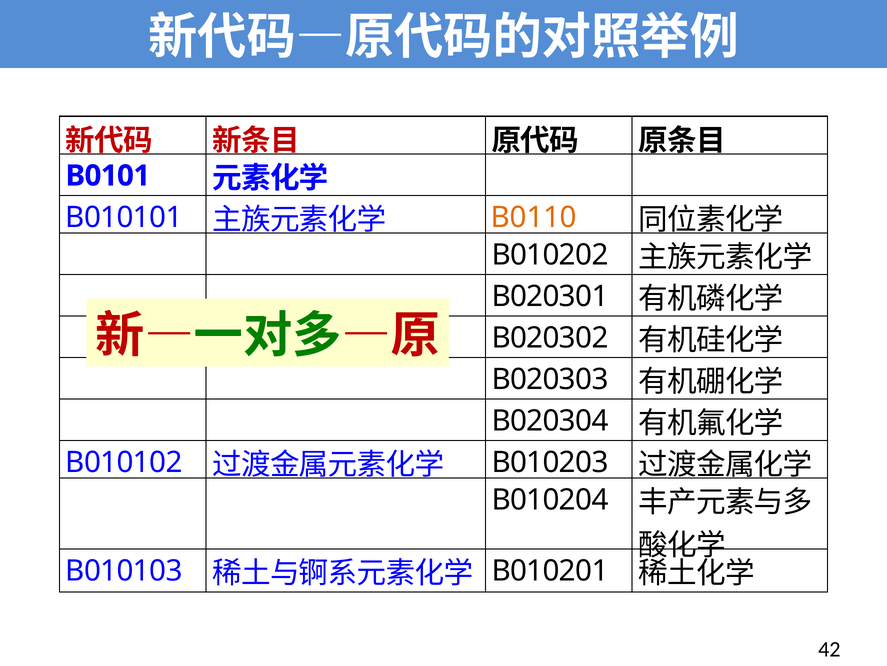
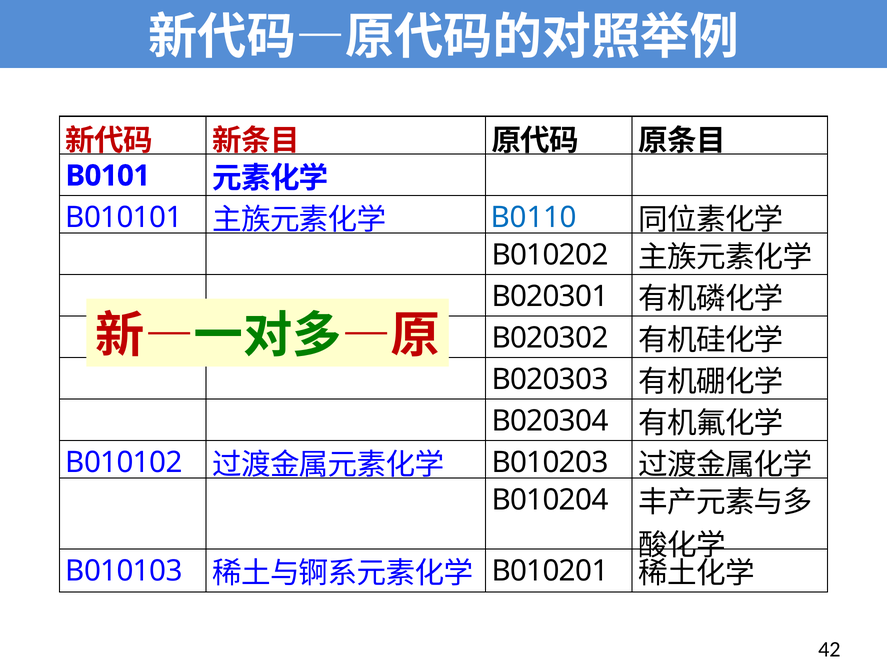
B0110 colour: orange -> blue (534, 217)
